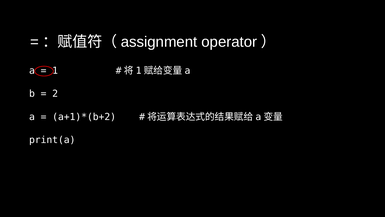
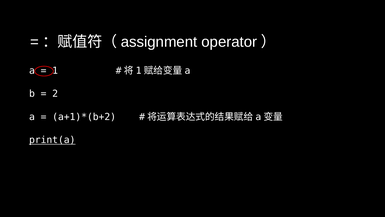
print(a underline: none -> present (52, 140)
